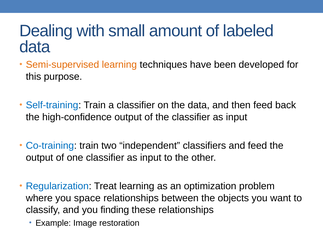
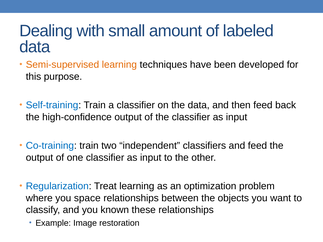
finding: finding -> known (115, 210)
